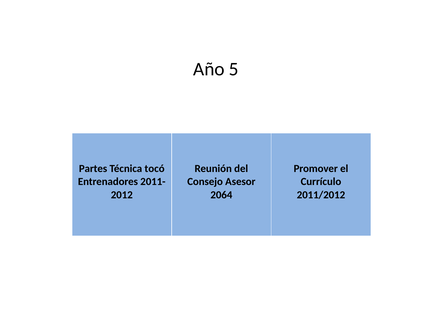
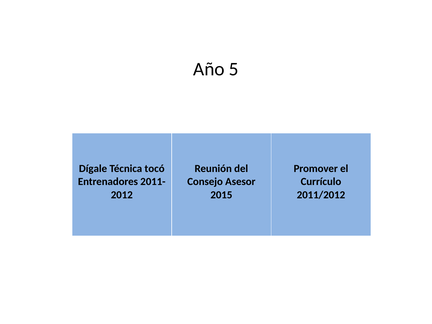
Partes: Partes -> Dígale (93, 168)
2064: 2064 -> 2015 (221, 195)
